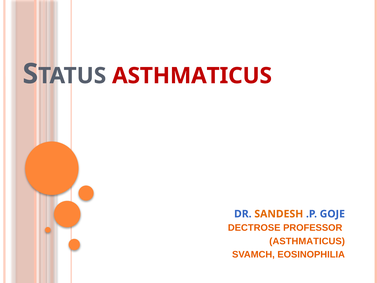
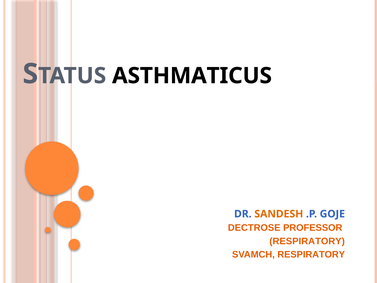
ASTHMATICUS colour: red -> black (192, 76)
ASTHMATICUS: ASTHMATICUS -> RESPIRATORY (307, 241)
SVAMCH EOSINOPHILIA: EOSINOPHILIA -> RESPIRATORY (311, 254)
